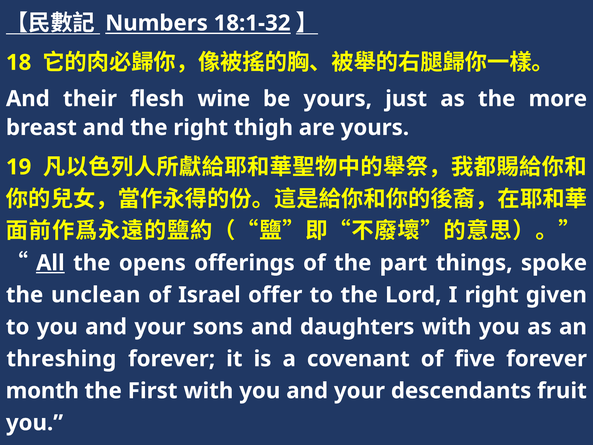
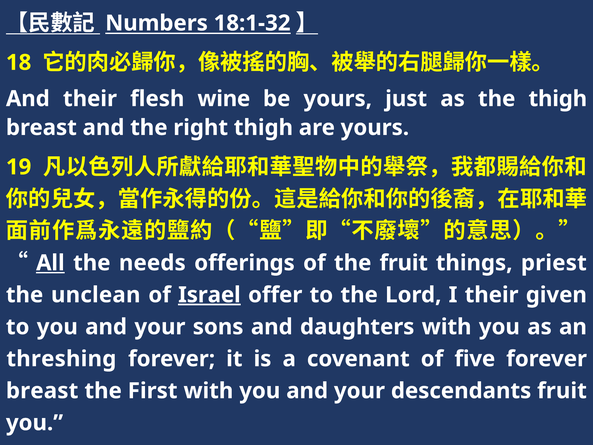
the more: more -> thigh (558, 99)
opens: opens -> needs (152, 263)
the part: part -> fruit (404, 263)
spoke: spoke -> priest (554, 263)
Israel underline: none -> present (209, 295)
I right: right -> their (492, 295)
month: month -> breast (42, 391)
